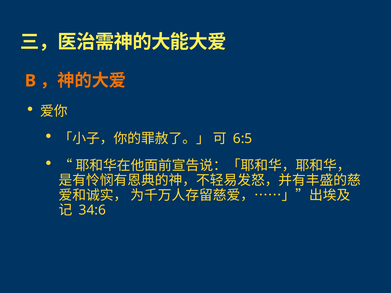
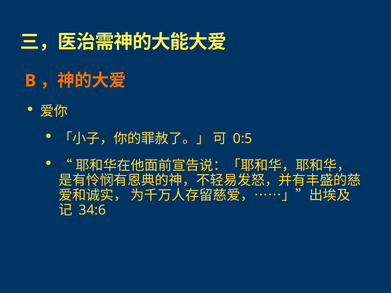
6:5: 6:5 -> 0:5 (243, 139)
